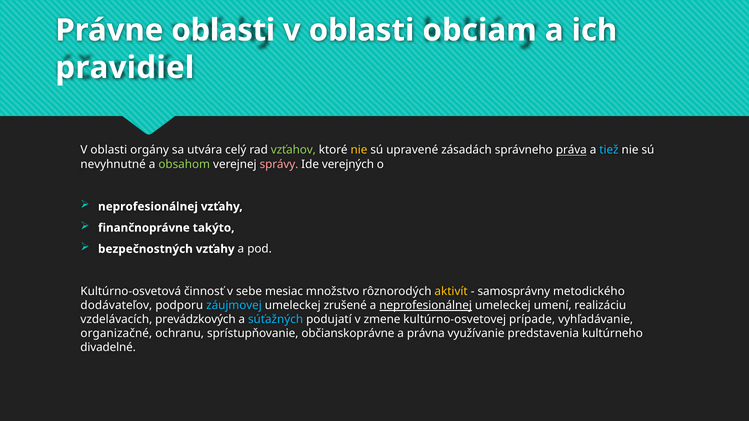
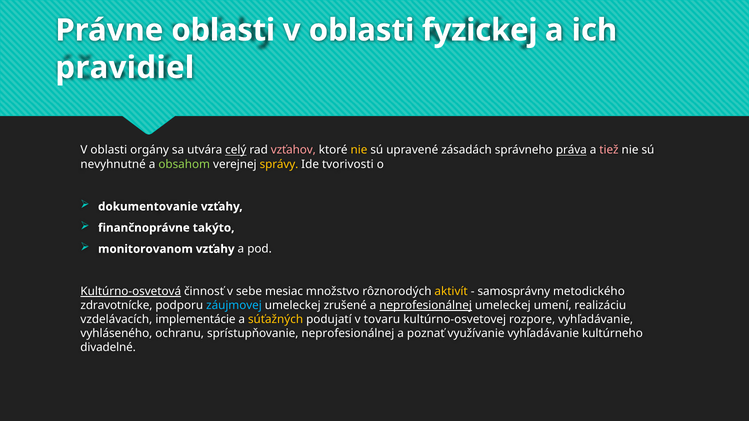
obciam: obciam -> fyzickej (480, 30)
celý underline: none -> present (236, 150)
vzťahov colour: light green -> pink (293, 150)
tiež colour: light blue -> pink (609, 150)
správy colour: pink -> yellow (279, 164)
verejných: verejných -> tvorivosti (348, 164)
neprofesionálnej: neprofesionálnej -> dokumentovanie (148, 207)
bezpečnostných: bezpečnostných -> monitorovanom (145, 249)
Kultúrno-osvetová underline: none -> present (131, 292)
dodávateľov: dodávateľov -> zdravotnícke (116, 306)
prevádzkových: prevádzkových -> implementácie (195, 320)
súťažných colour: light blue -> yellow (276, 320)
zmene: zmene -> tovaru (382, 320)
prípade: prípade -> rozpore (532, 320)
organizačné: organizačné -> vyhláseného (116, 334)
sprístupňovanie občianskoprávne: občianskoprávne -> neprofesionálnej (348, 334)
právna: právna -> poznať (426, 334)
využívanie predstavenia: predstavenia -> vyhľadávanie (543, 334)
